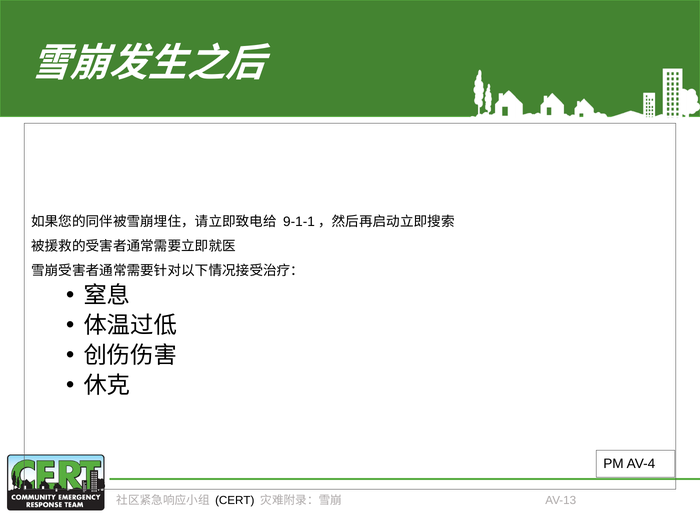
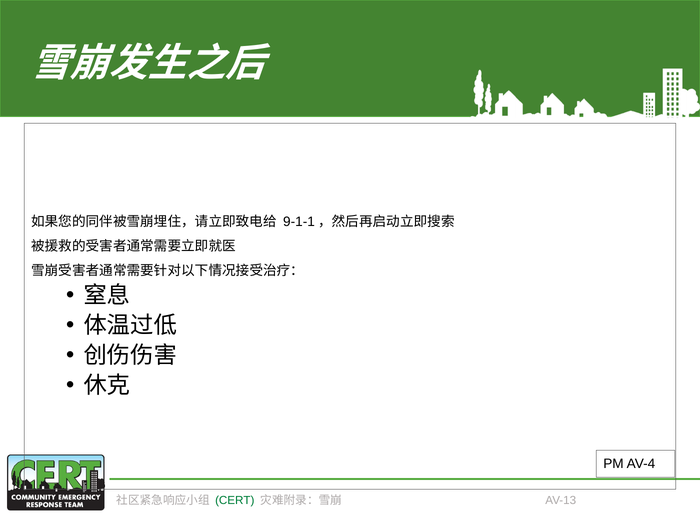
CERT colour: black -> green (235, 500)
